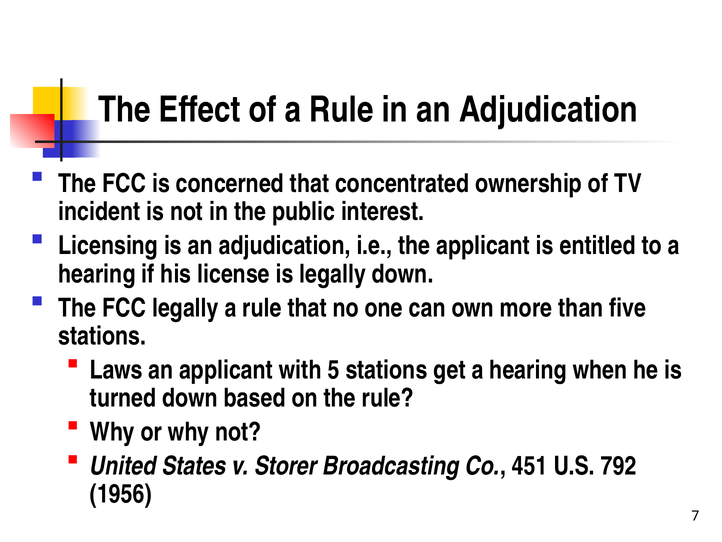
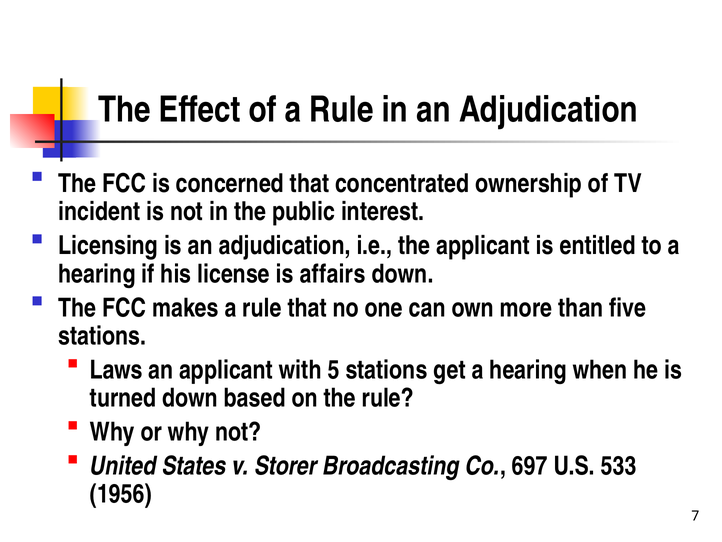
is legally: legally -> affairs (333, 274)
FCC legally: legally -> makes (185, 308)
451: 451 -> 697 (530, 466)
792: 792 -> 533 (619, 466)
